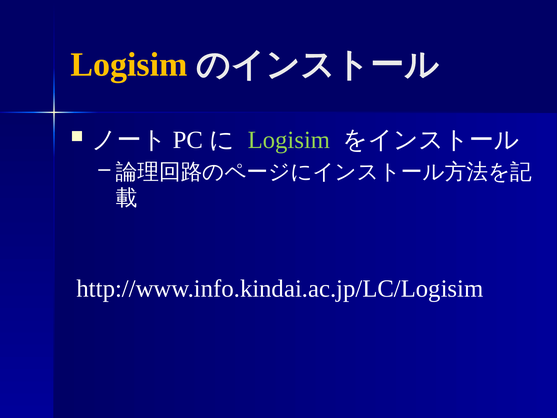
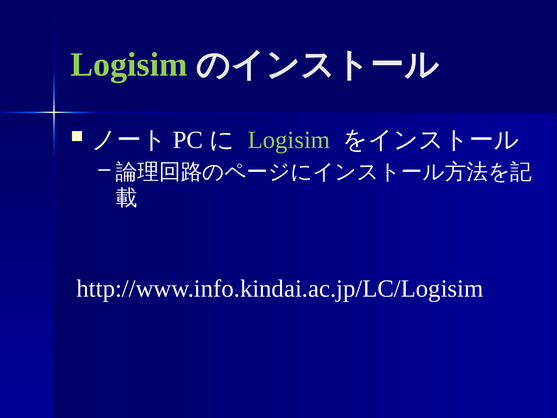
Logisim colour: yellow -> light green (129, 65)
